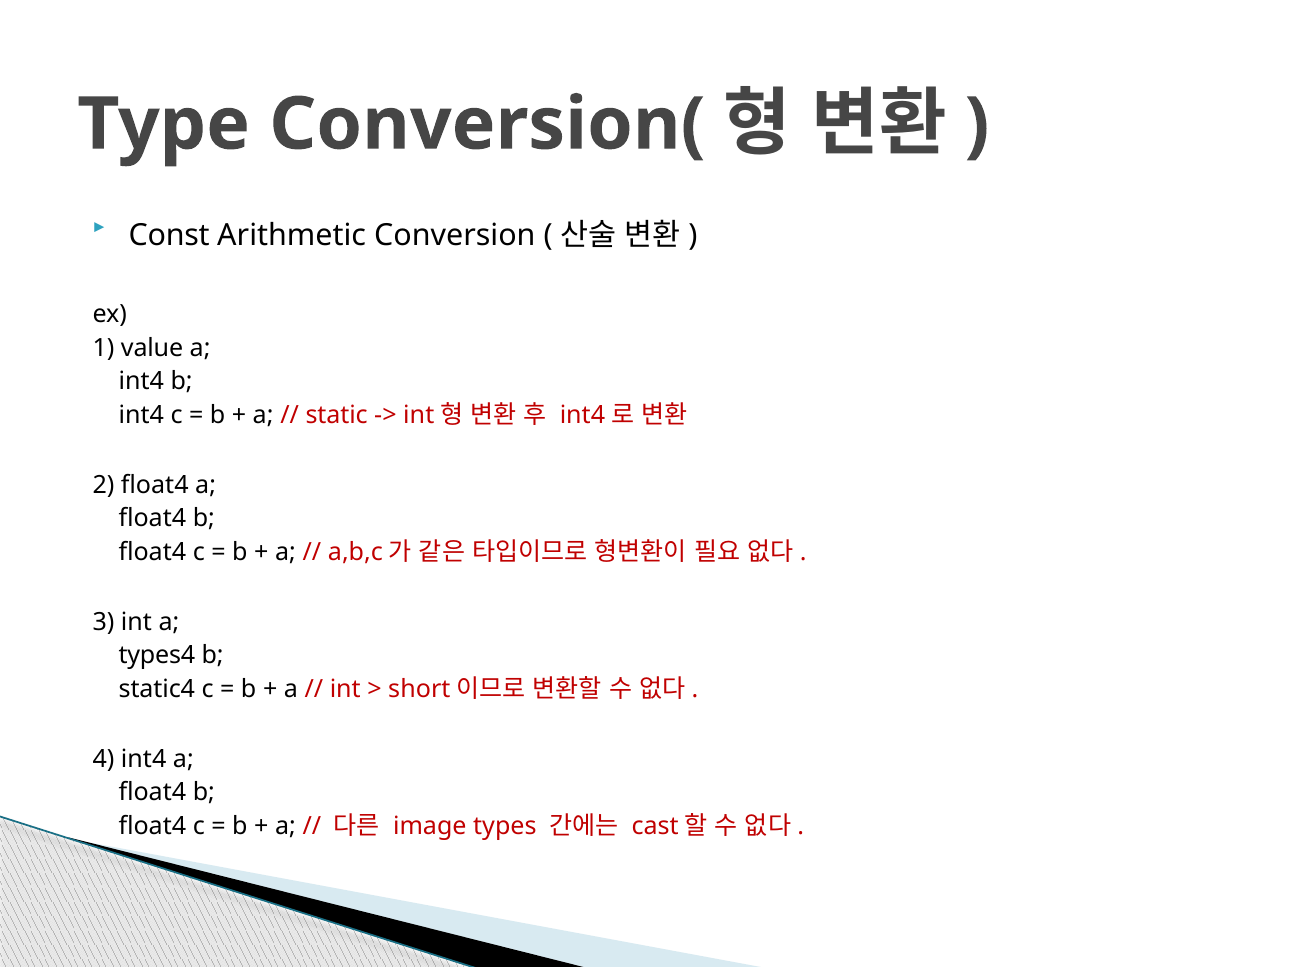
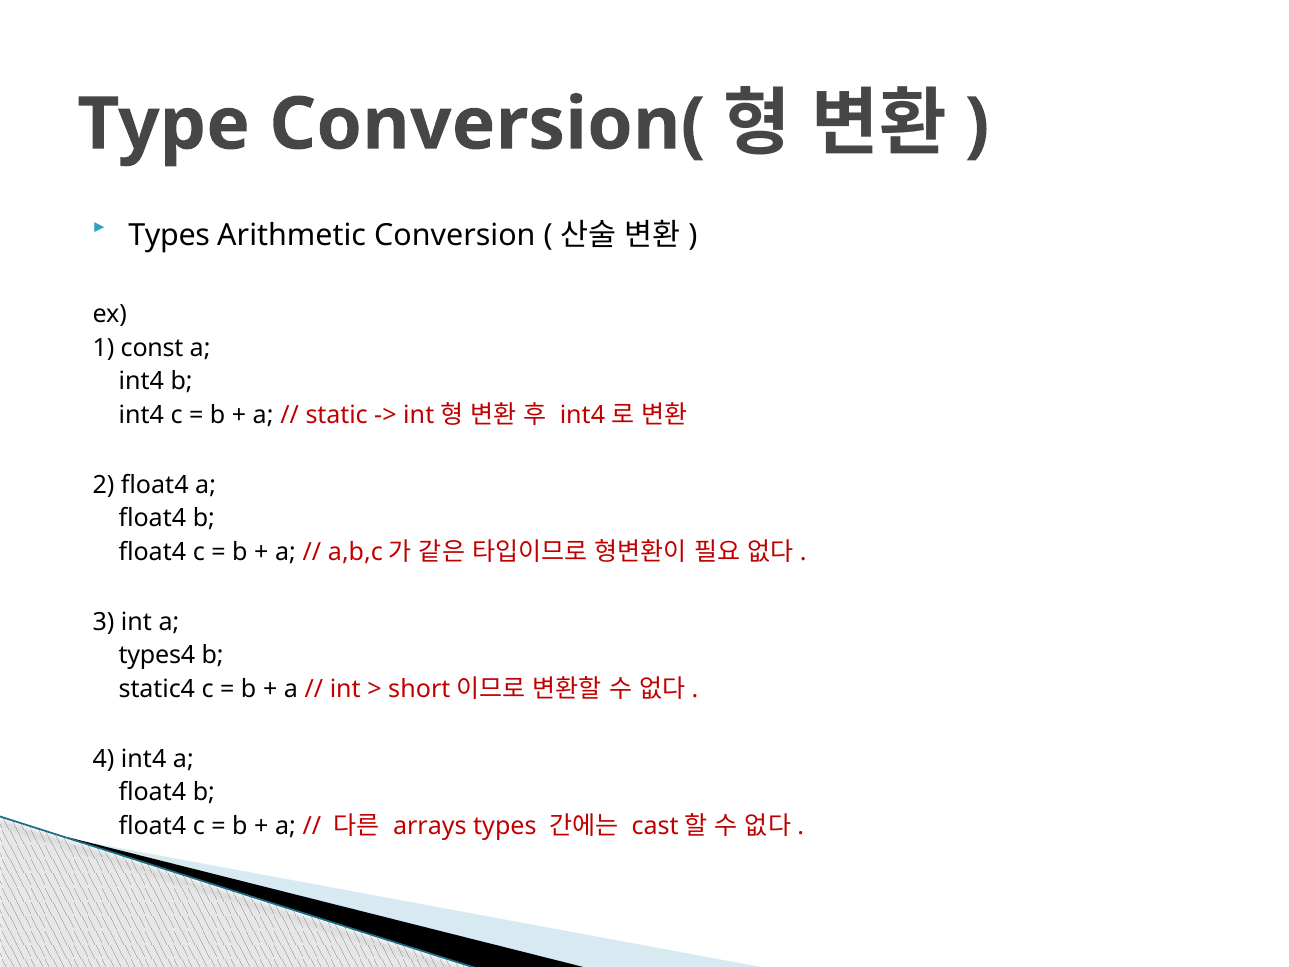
Const: Const -> Types (169, 236)
value: value -> const (152, 348)
image: image -> arrays (430, 826)
